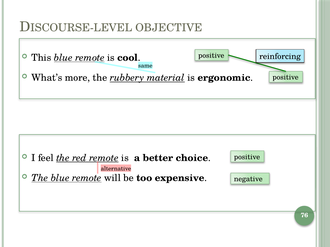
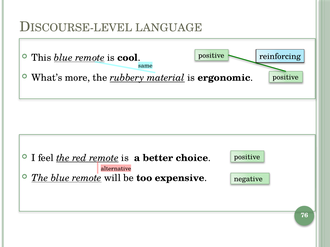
OBJECTIVE: OBJECTIVE -> LANGUAGE (169, 28)
